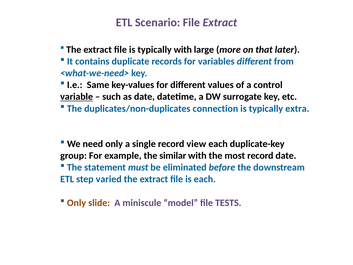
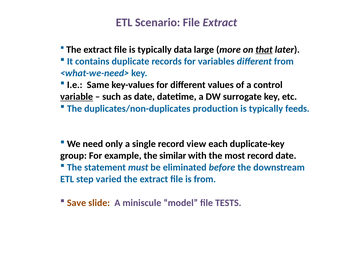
typically with: with -> data (183, 50)
that underline: none -> present (264, 50)
connection: connection -> production (215, 108)
extra: extra -> feeds (297, 108)
is each: each -> from (205, 179)
Only: Only -> Save (77, 203)
